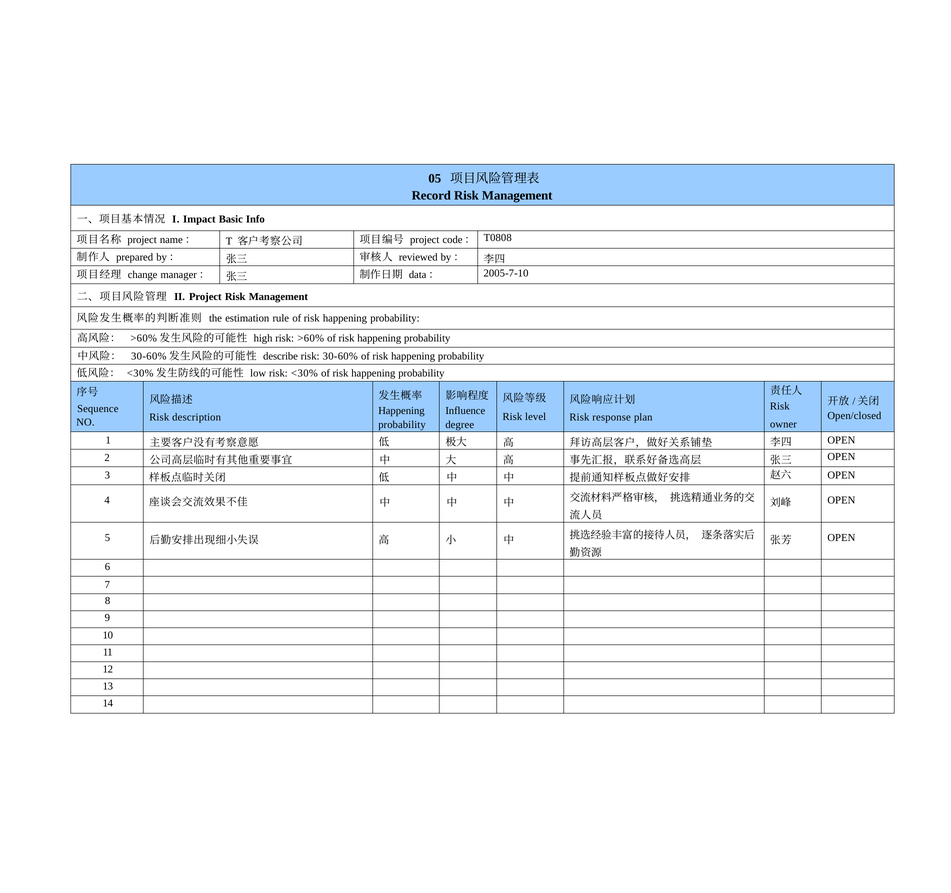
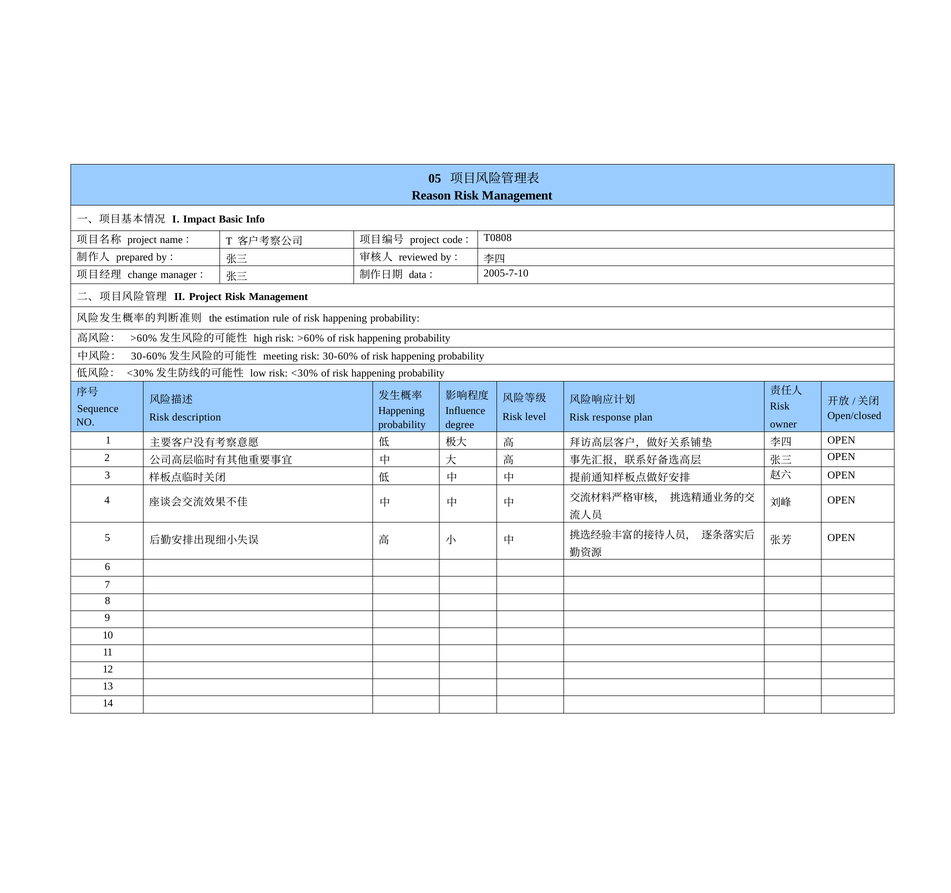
Record: Record -> Reason (431, 196)
describe: describe -> meeting (281, 356)
